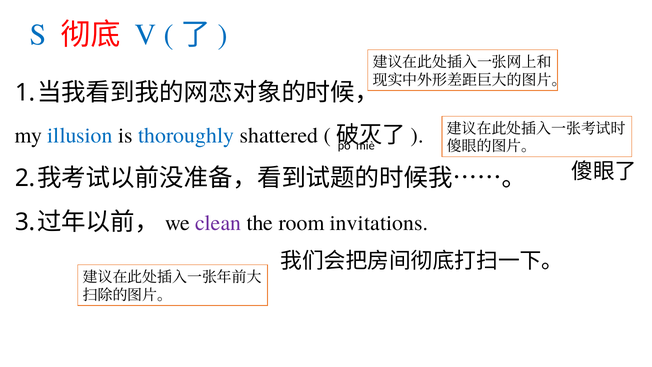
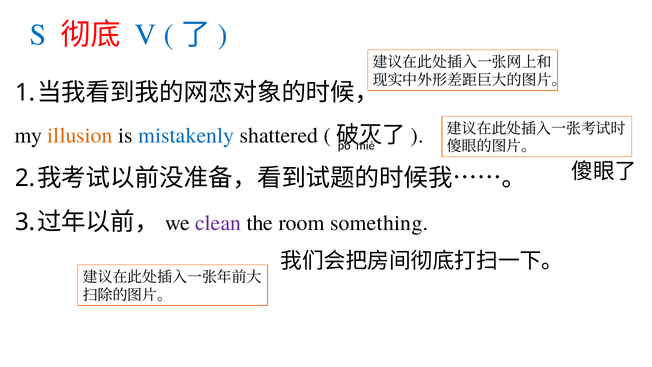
illusion colour: blue -> orange (80, 135)
thoroughly: thoroughly -> mistakenly (186, 135)
invitations: invitations -> something (379, 223)
